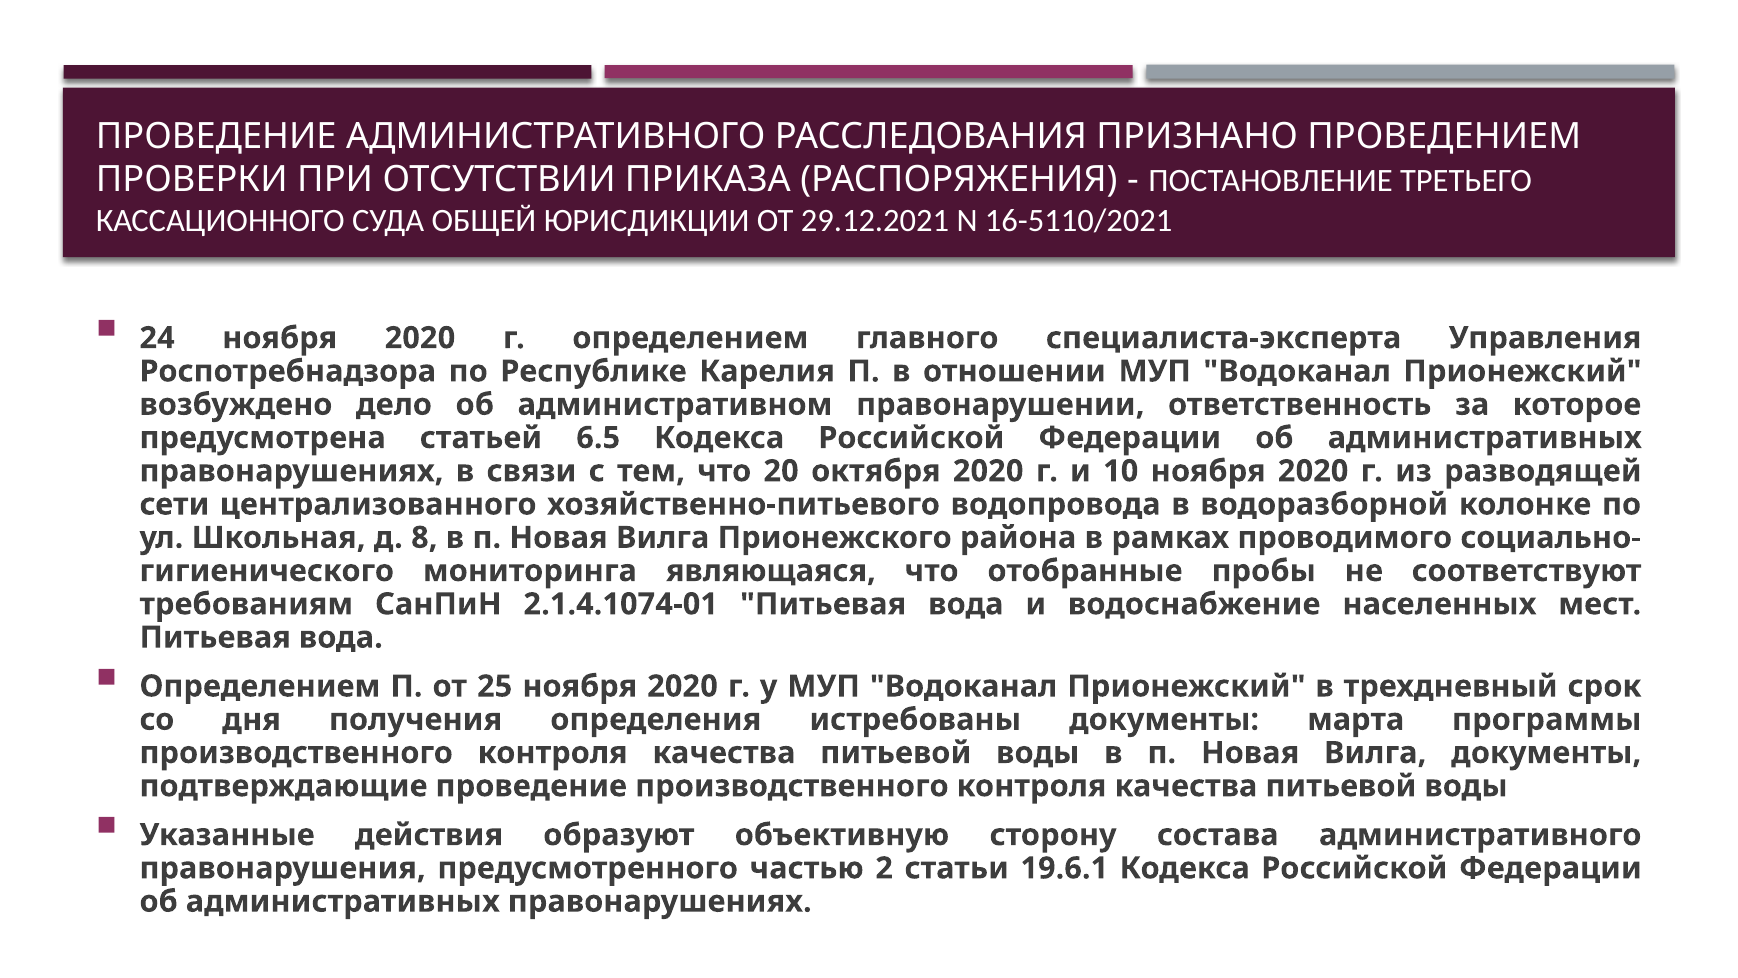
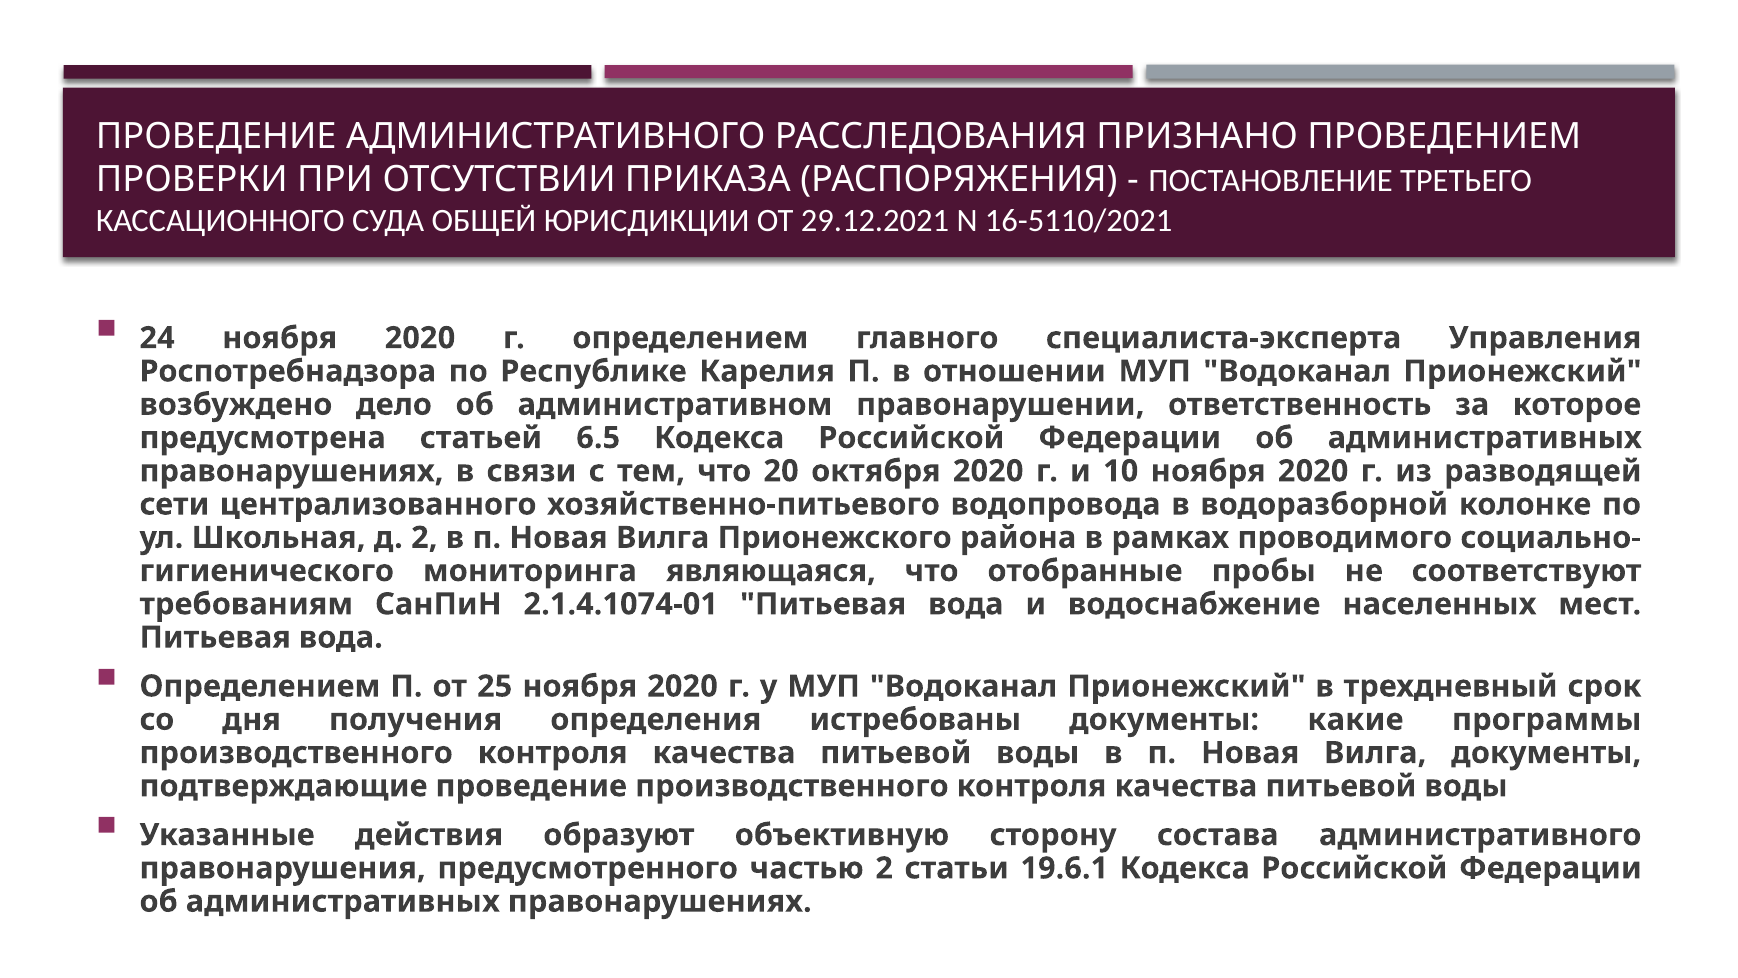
д 8: 8 -> 2 (424, 537)
марта: марта -> какие (1355, 719)
